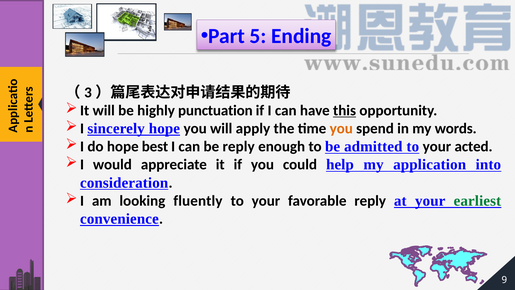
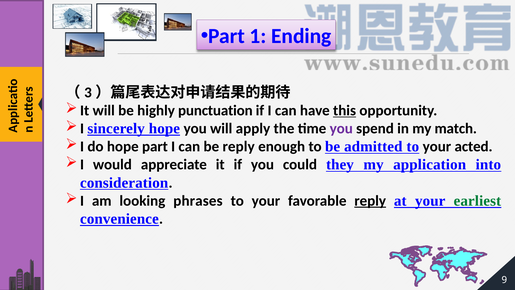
5: 5 -> 1 (258, 36)
you colour: orange -> purple (341, 128)
words: words -> match (456, 128)
hope best: best -> part (155, 146)
help: help -> they (340, 165)
fluently: fluently -> phrases (198, 201)
reply underline: none -> present (370, 201)
